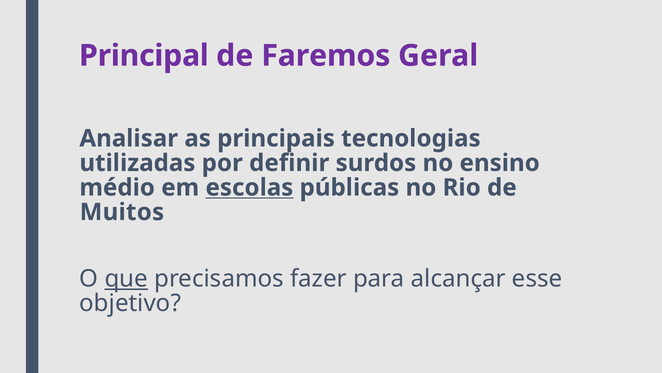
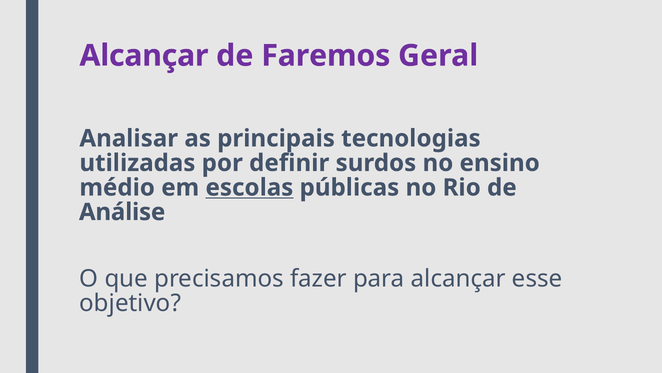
Principal: Principal -> Alcançar (144, 56)
Muitos: Muitos -> Análise (122, 212)
que underline: present -> none (126, 278)
